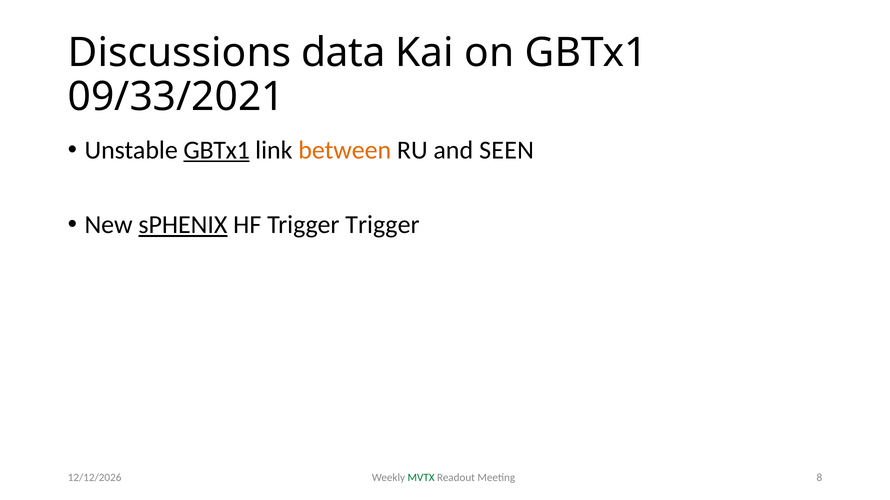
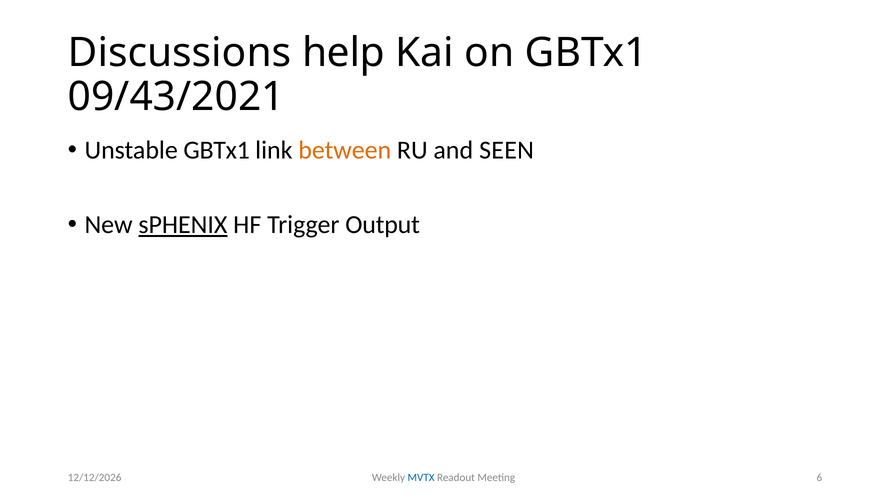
data: data -> help (343, 53)
09/33/2021: 09/33/2021 -> 09/43/2021 (176, 97)
GBTx1 underline: present -> none (217, 150)
Trigger Trigger: Trigger -> Output (383, 225)
MVTX colour: green -> blue (421, 478)
8: 8 -> 6 (819, 478)
